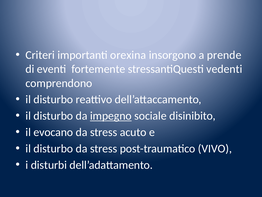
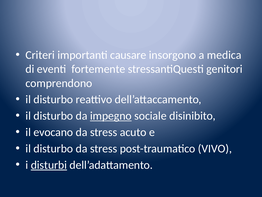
orexina: orexina -> causare (128, 55)
prende: prende -> medica (224, 55)
vedenti: vedenti -> genitori (224, 69)
disturbi underline: none -> present (49, 165)
